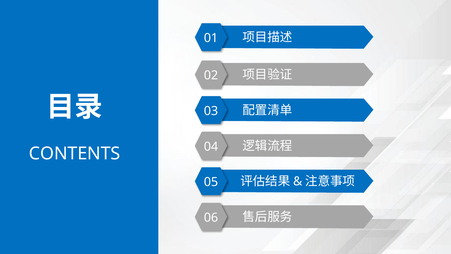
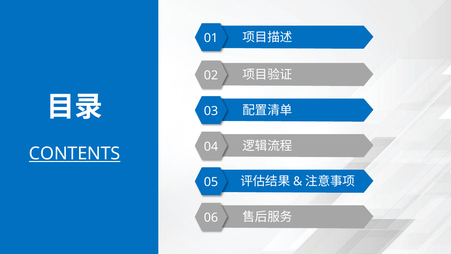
CONTENTS underline: none -> present (75, 154)
